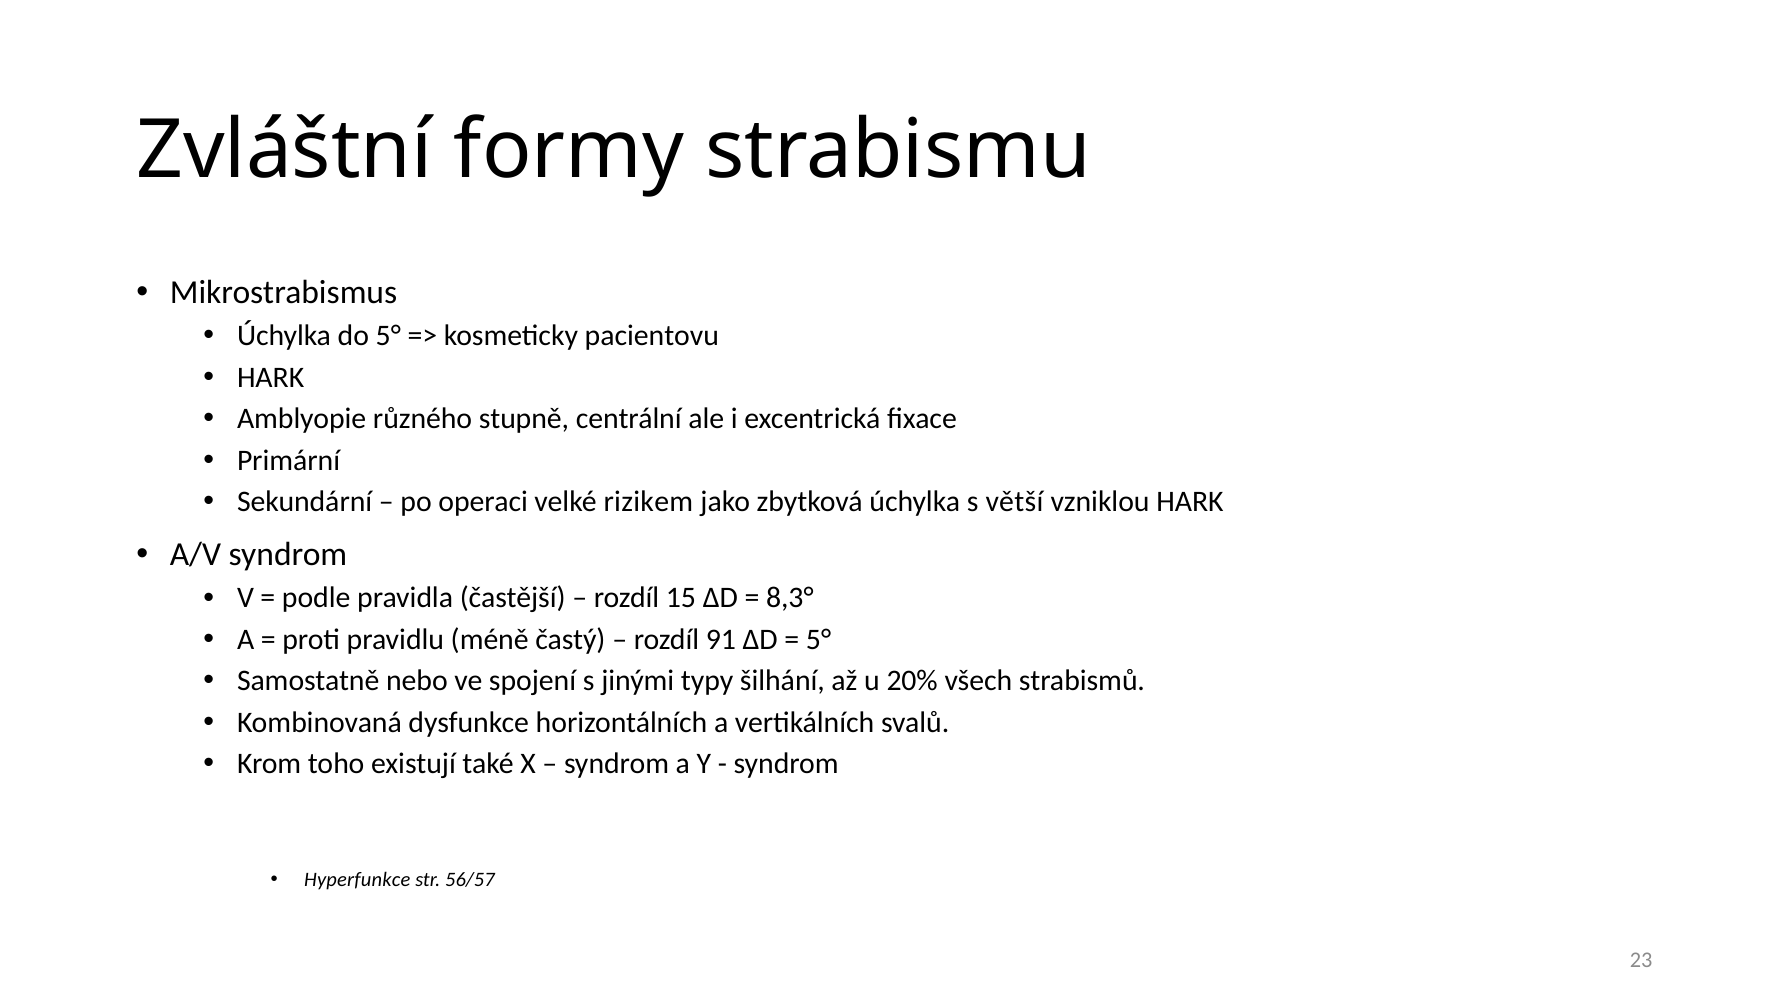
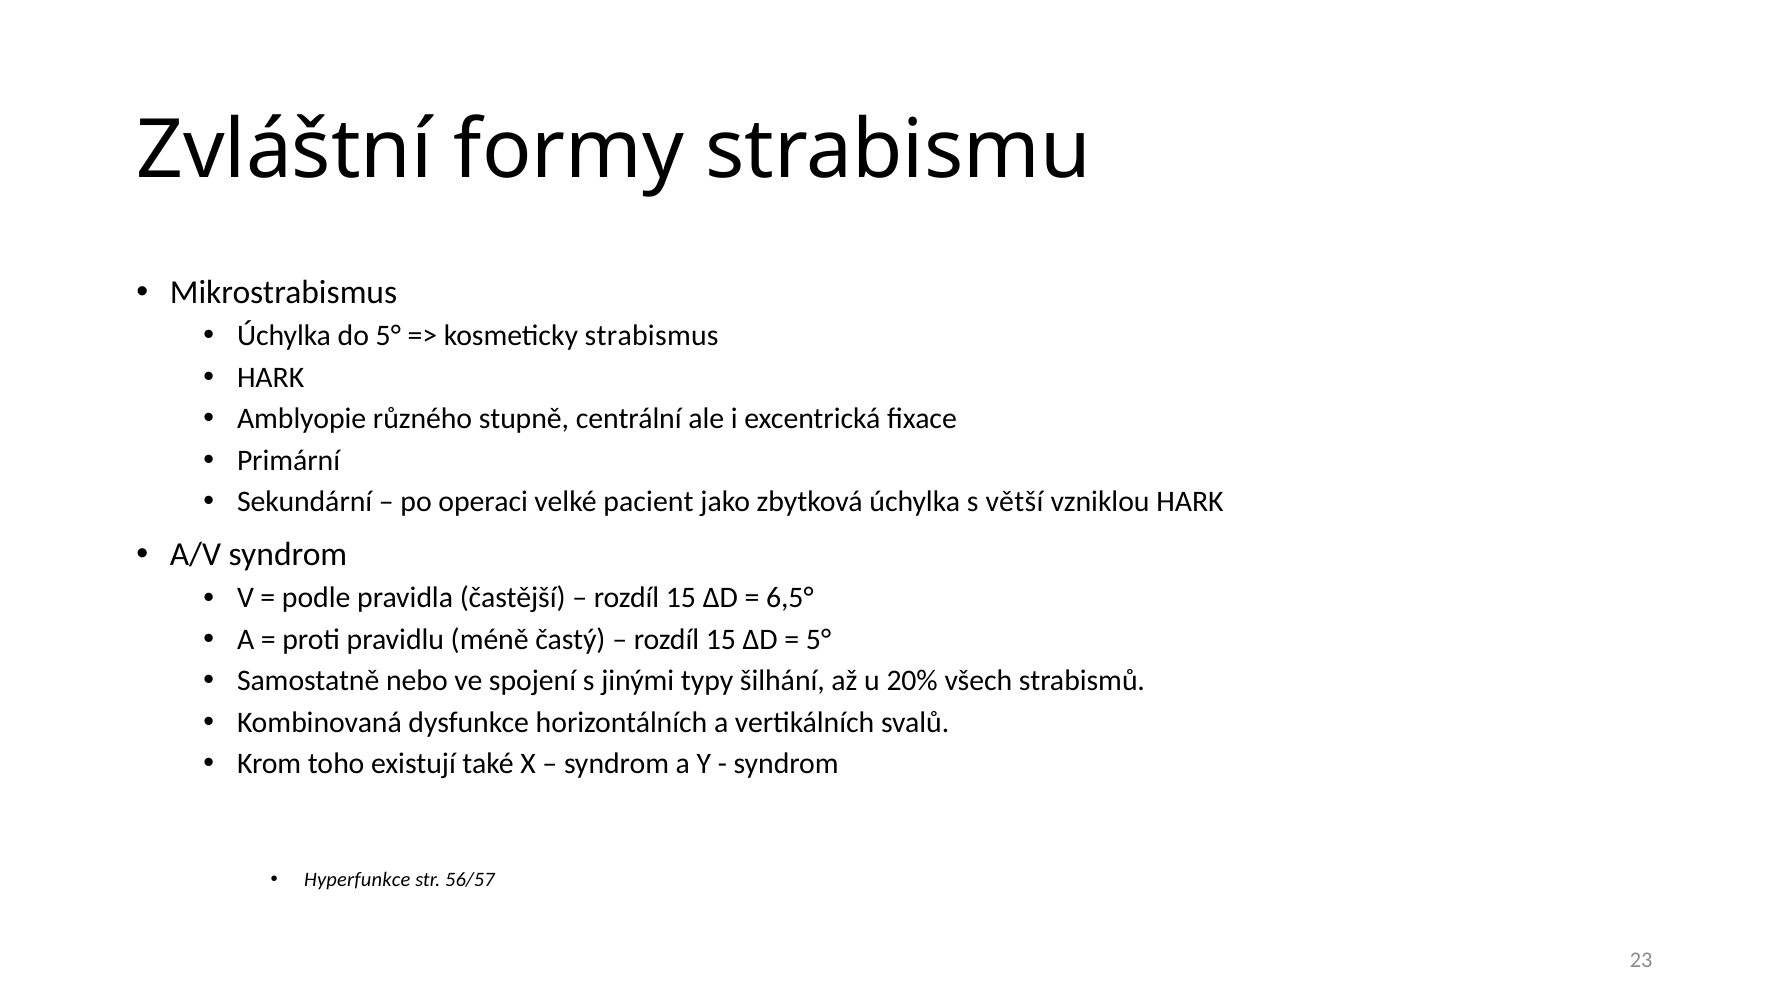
pacientovu: pacientovu -> strabismus (652, 336)
rizikem: rizikem -> pacient (648, 502)
8,3°: 8,3° -> 6,5° (790, 598)
91: 91 -> 15 (721, 640)
